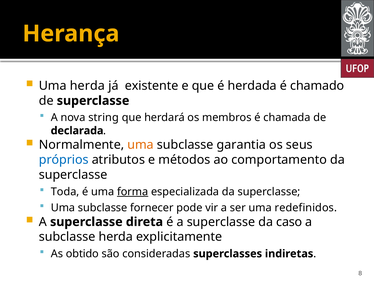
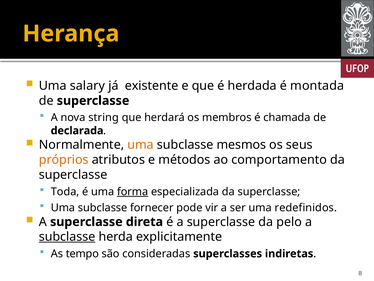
Uma herda: herda -> salary (87, 86)
chamado: chamado -> montada (317, 86)
garantia: garantia -> mesmos (241, 145)
próprios colour: blue -> orange (64, 160)
caso: caso -> pelo (289, 221)
subclasse underline: none -> present (67, 236)
obtido: obtido -> tempo (82, 253)
